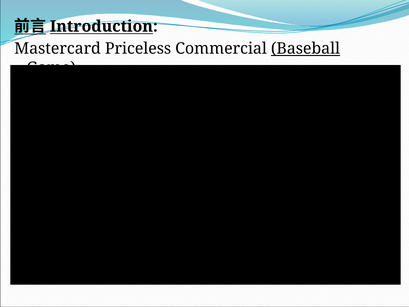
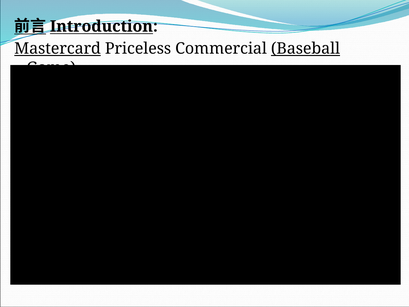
Mastercard underline: none -> present (58, 49)
